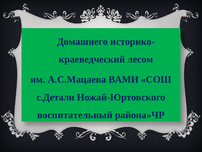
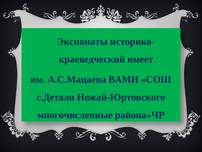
Домашнего: Домашнего -> Экспонаты (82, 42)
лесом: лесом -> имеет (140, 59)
воспитательный: воспитательный -> многочисленные (75, 115)
